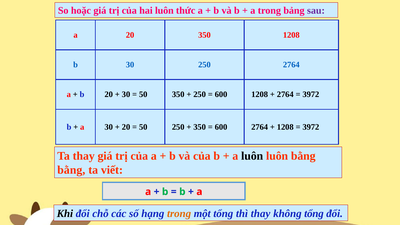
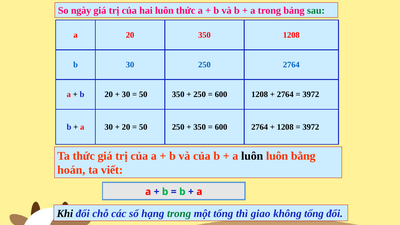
hoặc: hoặc -> ngày (81, 11)
sau colour: purple -> green (316, 11)
Ta thay: thay -> thức (84, 156)
bằng: bằng -> hoán (71, 170)
trong colour: orange -> green (179, 214)
thì thay: thay -> giao (261, 214)
